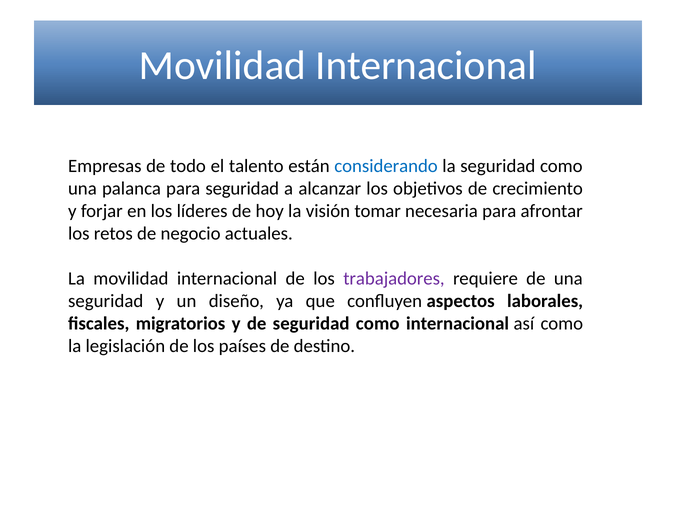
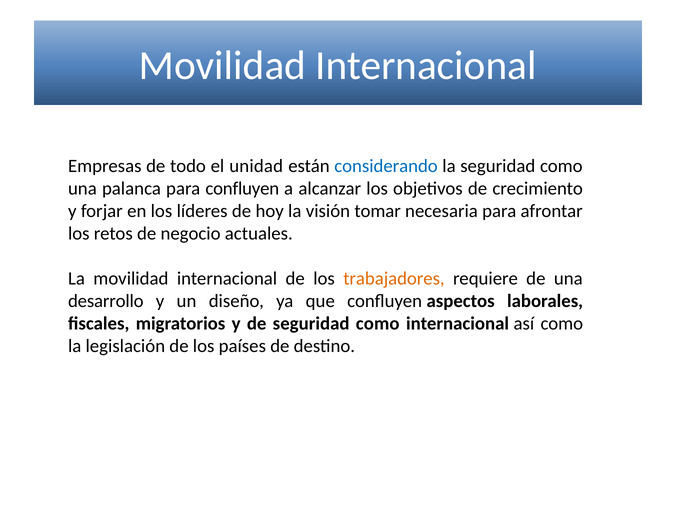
talento: talento -> unidad (256, 166)
para seguridad: seguridad -> confluyen (242, 188)
trabajadores colour: purple -> orange (394, 279)
seguridad: seguridad -> desarrollo (106, 301)
